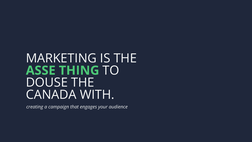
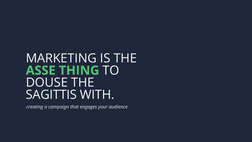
CANADA: CANADA -> SAGITTIS (51, 95)
